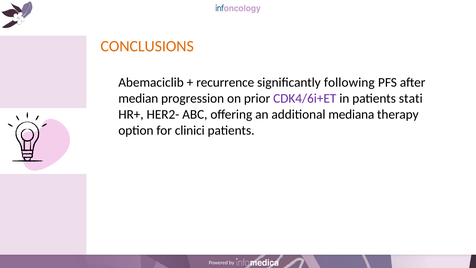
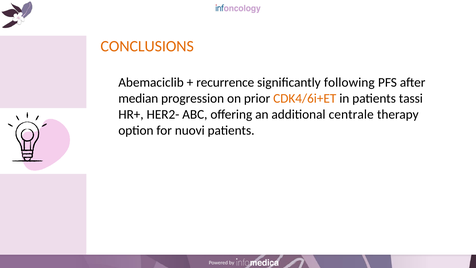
CDK4/6i+ET colour: purple -> orange (305, 98)
stati: stati -> tassi (411, 98)
mediana: mediana -> centrale (351, 114)
clinici: clinici -> nuovi (190, 130)
